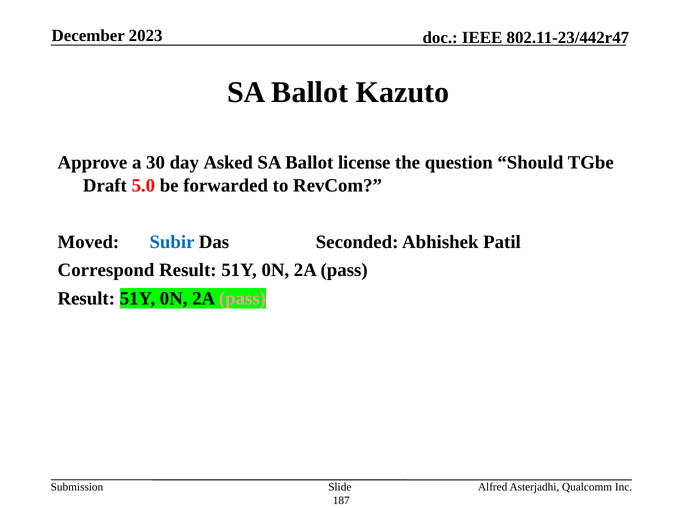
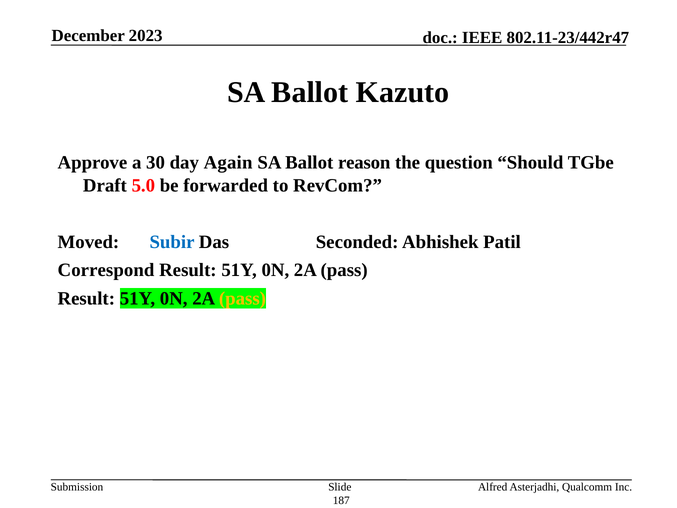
Asked: Asked -> Again (228, 163)
license: license -> reason (364, 163)
pass colour: pink -> yellow (242, 298)
